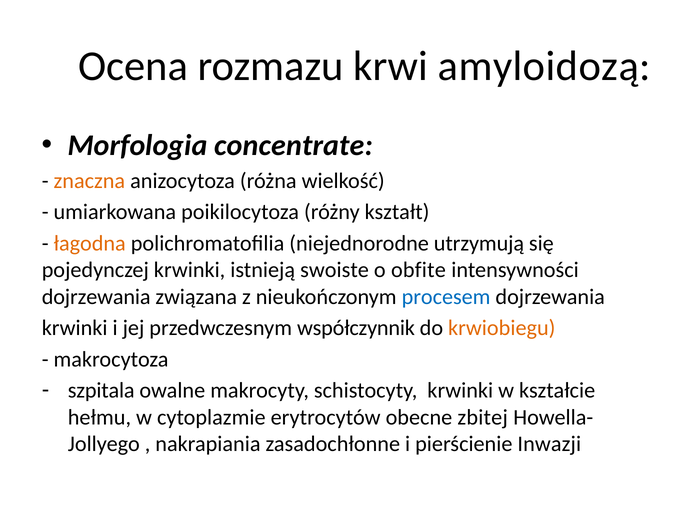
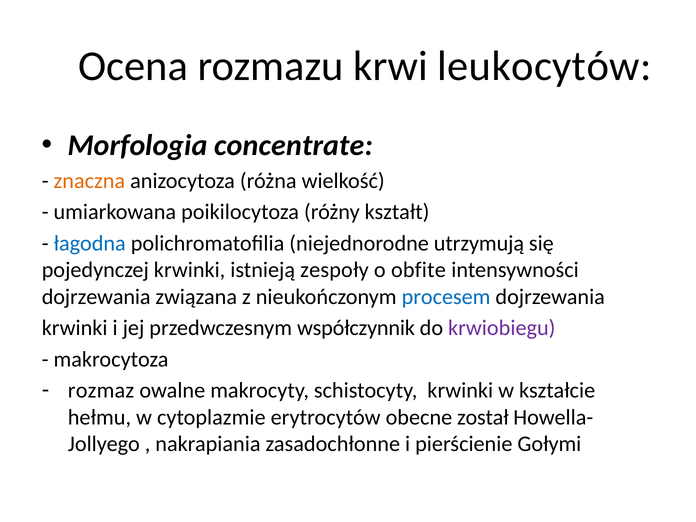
amyloidozą: amyloidozą -> leukocytów (544, 66)
łagodna colour: orange -> blue (90, 243)
swoiste: swoiste -> zespoły (334, 270)
krwiobiegu colour: orange -> purple (502, 328)
szpitala: szpitala -> rozmaz (101, 391)
zbitej: zbitej -> został (483, 417)
Inwazji: Inwazji -> Gołymi (549, 444)
